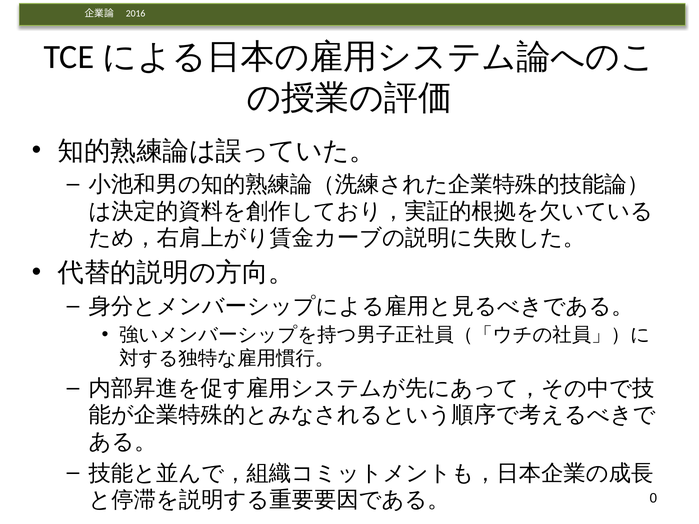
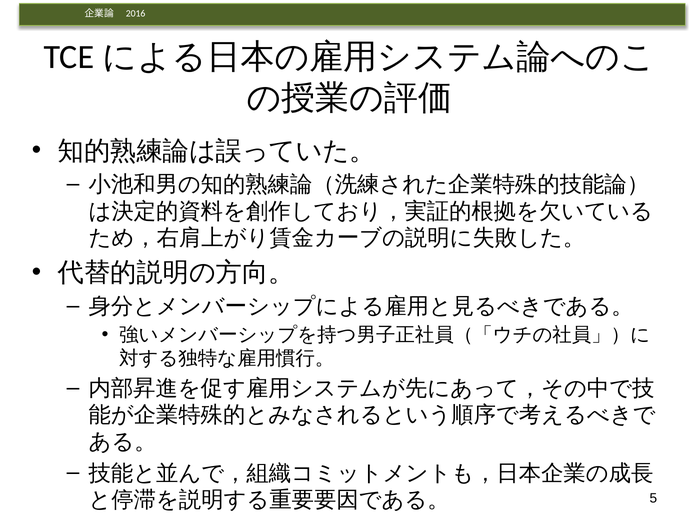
0: 0 -> 5 (653, 498)
